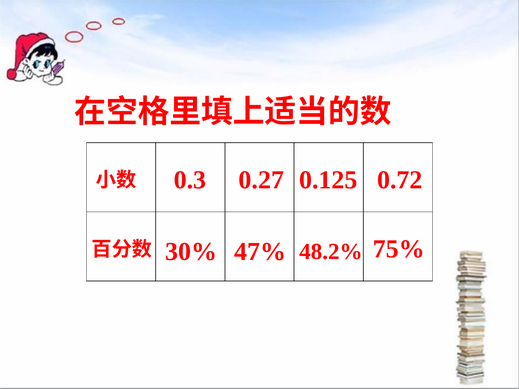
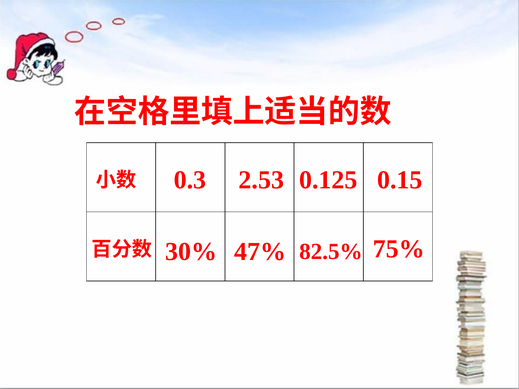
0.27: 0.27 -> 2.53 (261, 180)
0.72: 0.72 -> 0.15 (400, 180)
48.2%: 48.2% -> 82.5% (331, 252)
